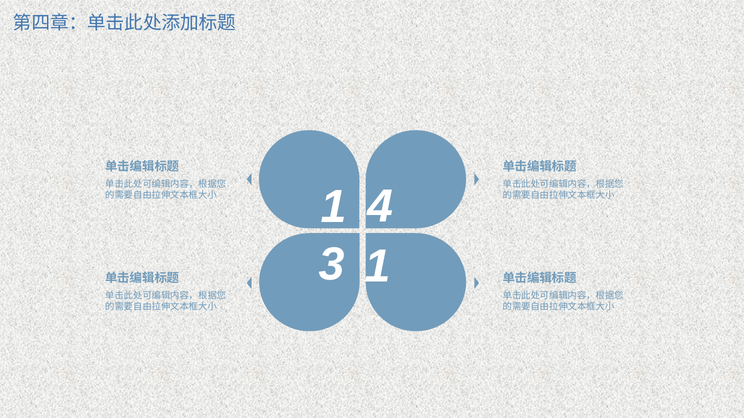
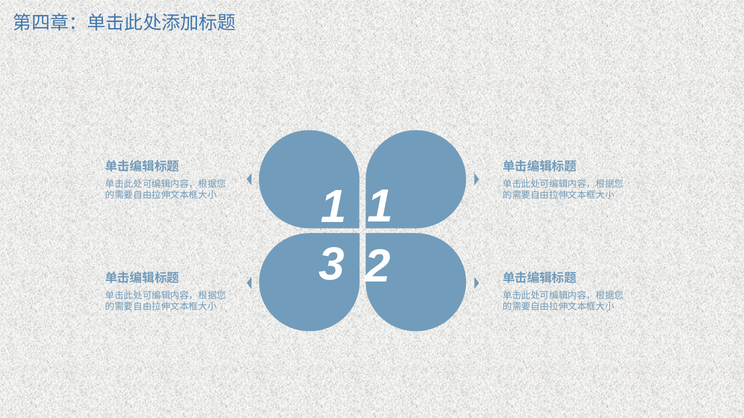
1 4: 4 -> 1 (380, 207)
3 1: 1 -> 2 (378, 267)
